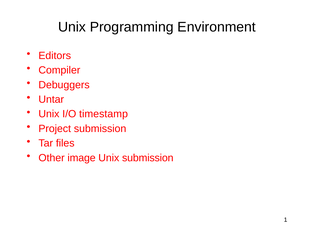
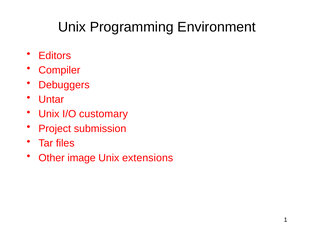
timestamp: timestamp -> customary (103, 114)
Unix submission: submission -> extensions (148, 158)
